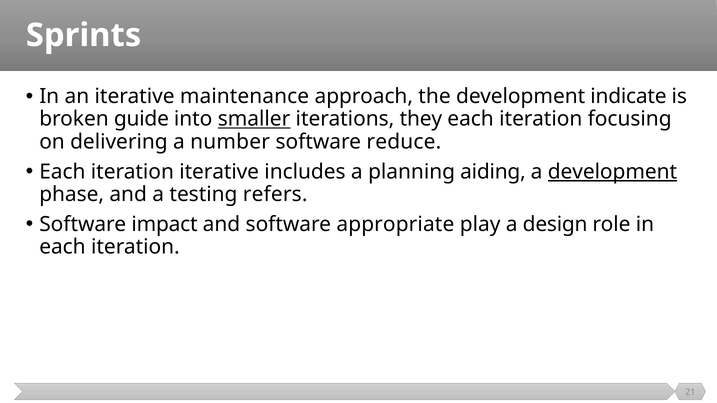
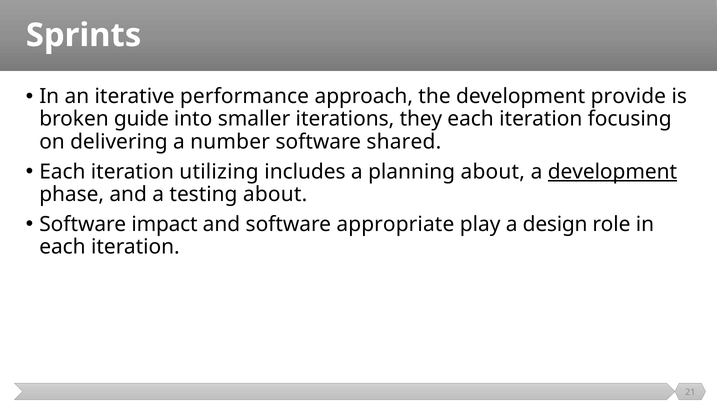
maintenance: maintenance -> performance (244, 97)
indicate: indicate -> provide (628, 97)
smaller underline: present -> none (254, 119)
reduce: reduce -> shared (404, 142)
iteration iterative: iterative -> utilizing (219, 172)
planning aiding: aiding -> about (493, 172)
testing refers: refers -> about (275, 194)
